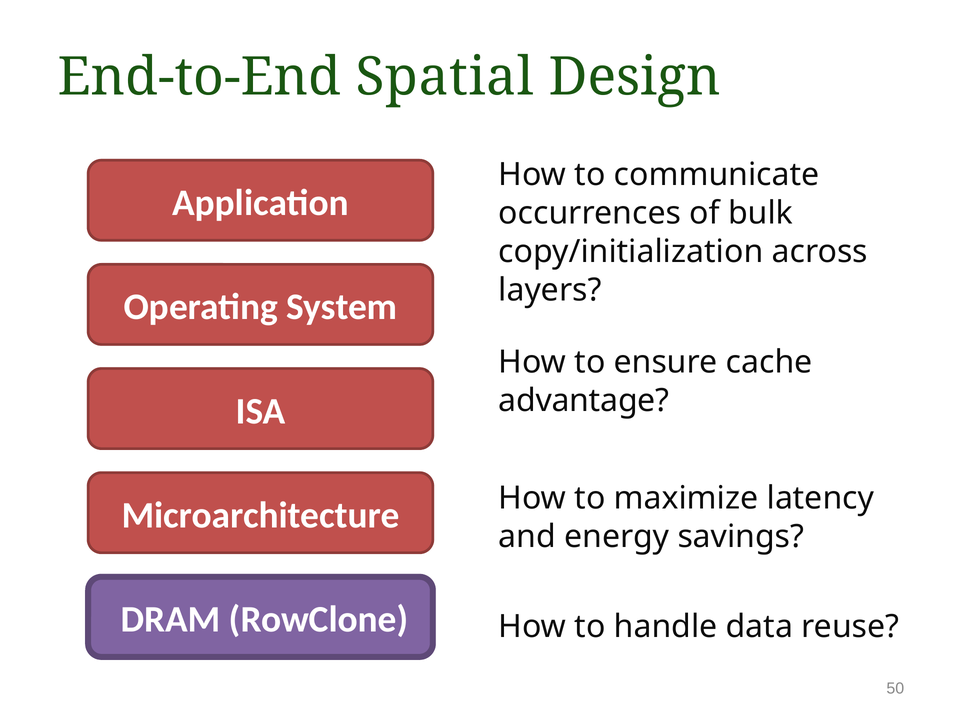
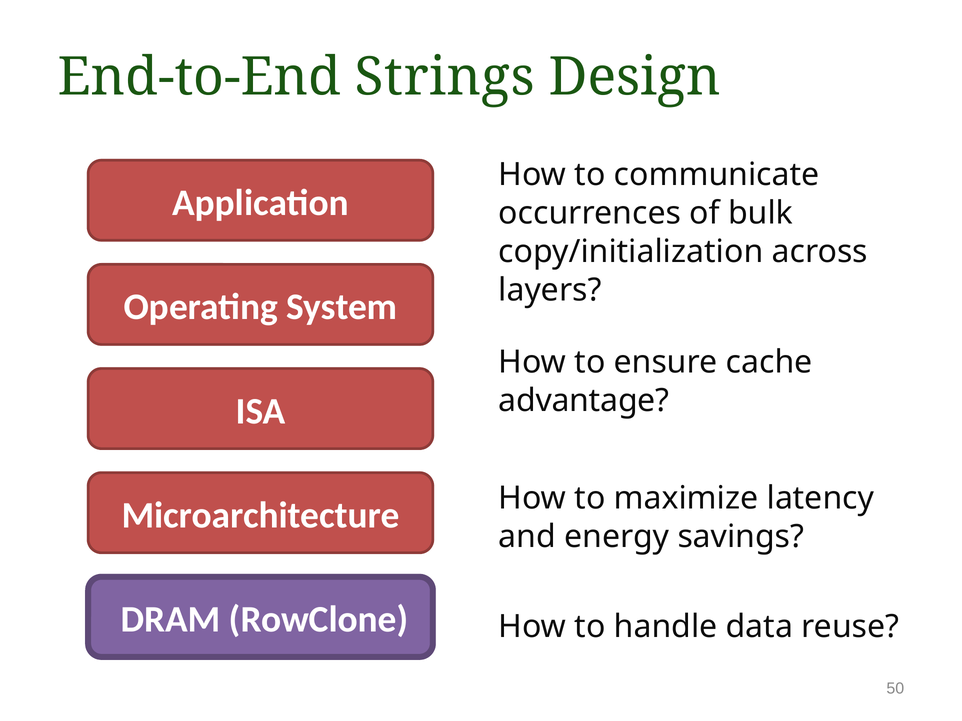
Spatial: Spatial -> Strings (445, 77)
